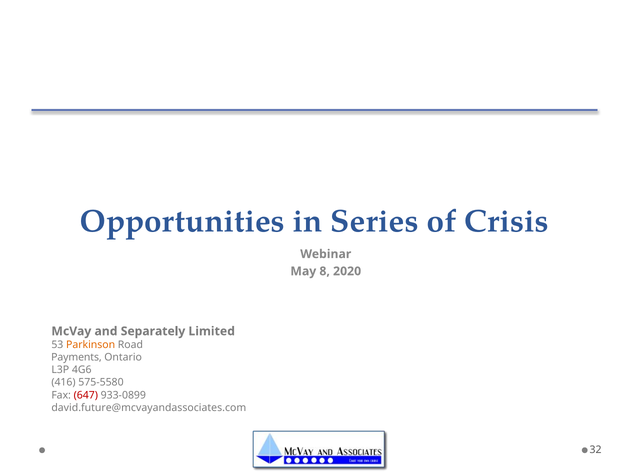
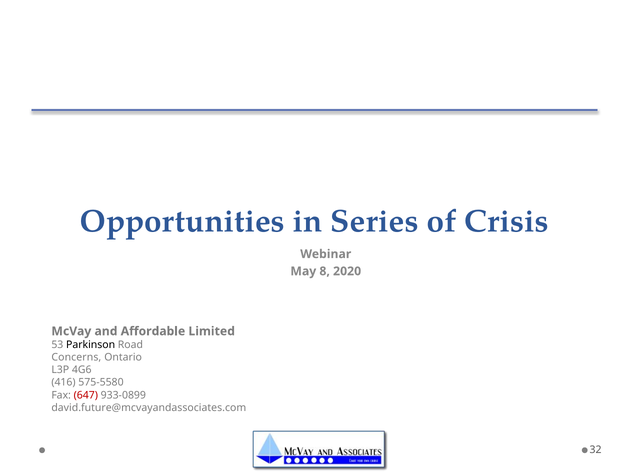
Separately: Separately -> Affordable (153, 331)
Parkinson colour: orange -> black (91, 345)
Payments: Payments -> Concerns (76, 357)
